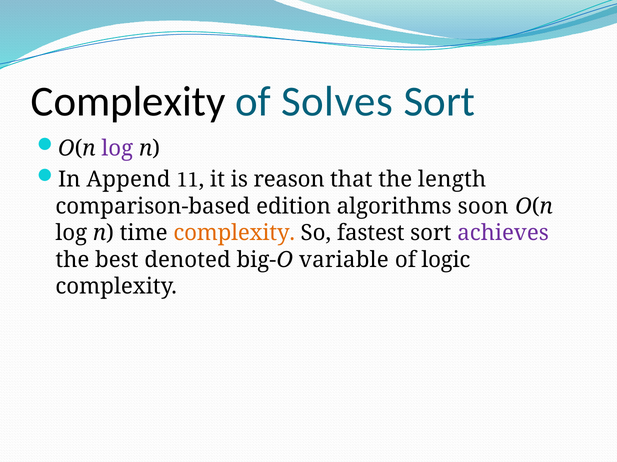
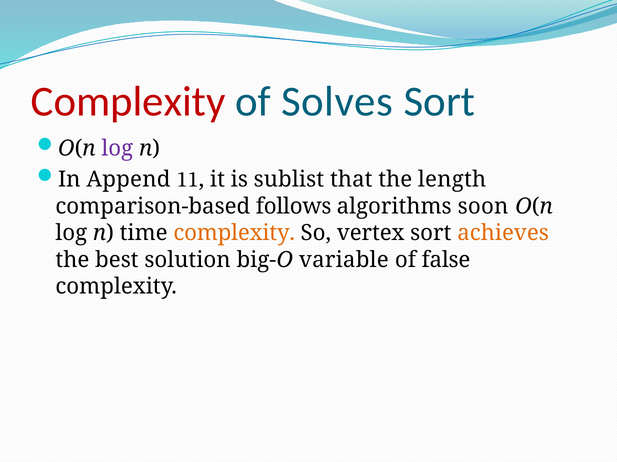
Complexity colour: black -> red (128, 102)
reason: reason -> sublist (289, 180)
edition: edition -> follows (294, 207)
fastest: fastest -> vertex (371, 233)
achieves colour: purple -> orange (503, 233)
denoted: denoted -> solution (188, 260)
logic: logic -> false (446, 260)
